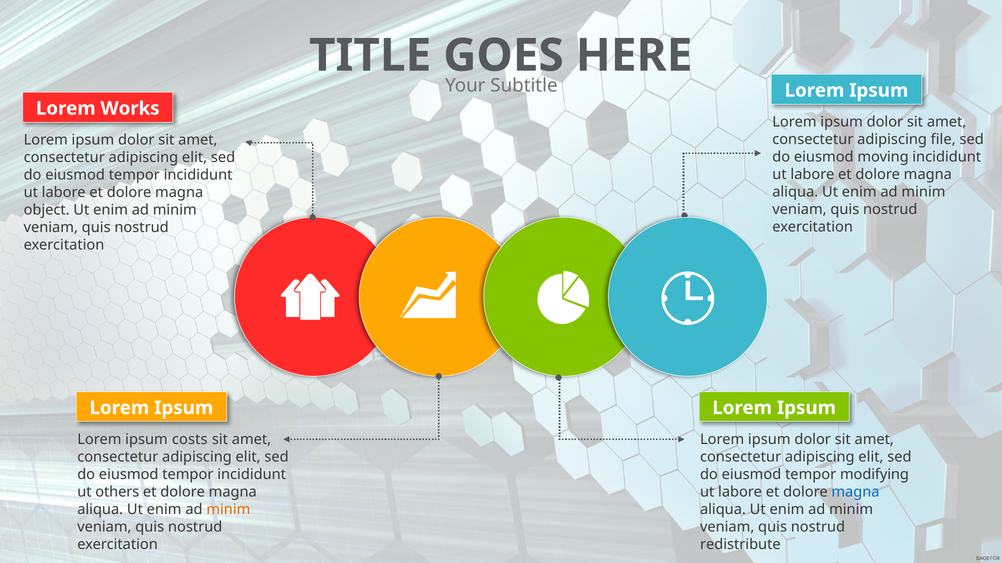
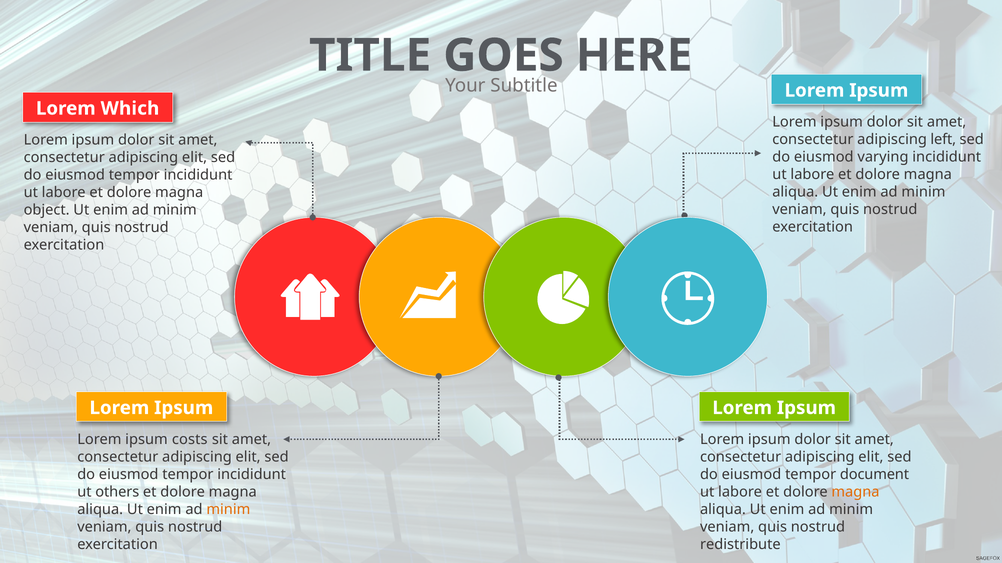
Works: Works -> Which (130, 109)
file: file -> left (943, 140)
moving: moving -> varying (883, 157)
modifying: modifying -> document (875, 475)
magna colour: blue -> orange (856, 492)
